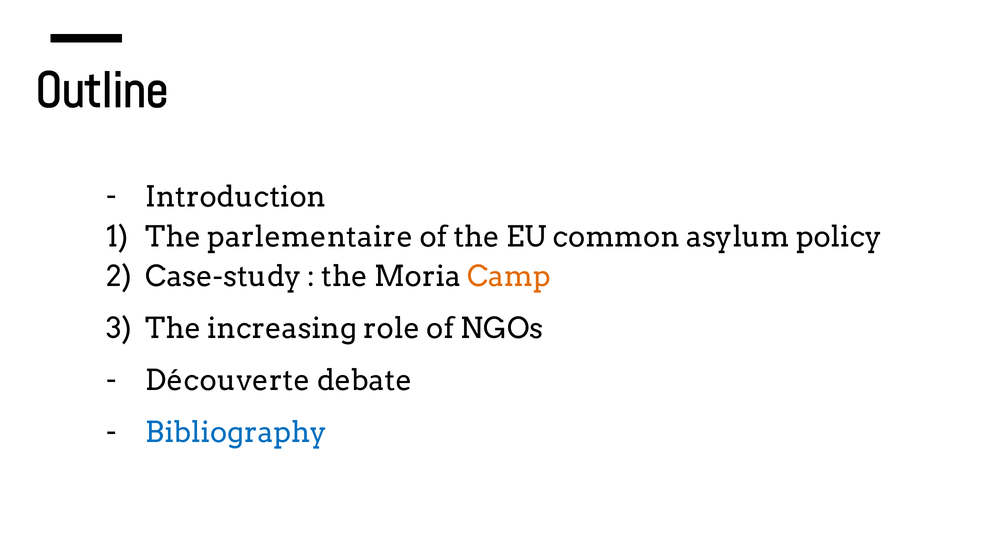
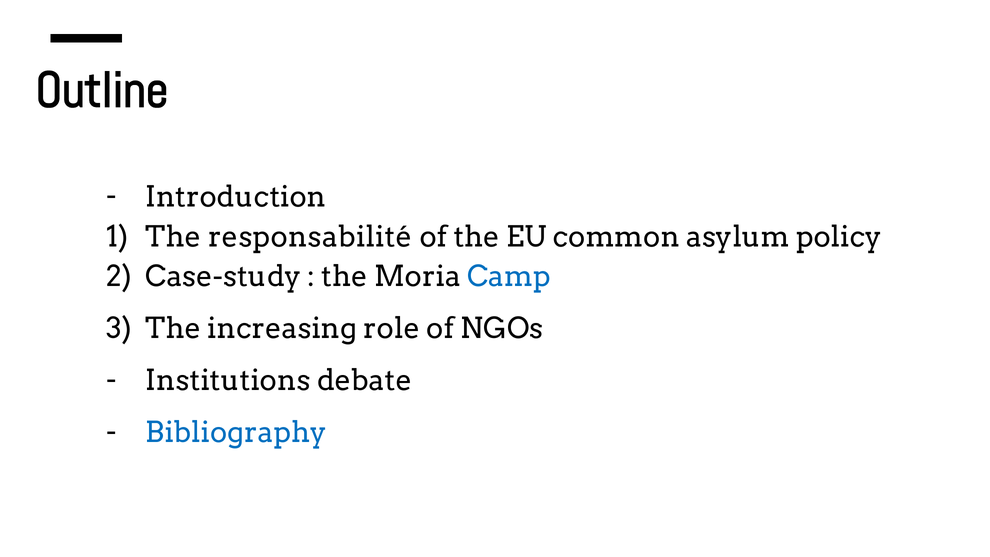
parlementaire: parlementaire -> responsabilité (310, 237)
Camp colour: orange -> blue (509, 277)
Découverte: Découverte -> Institutions (228, 381)
